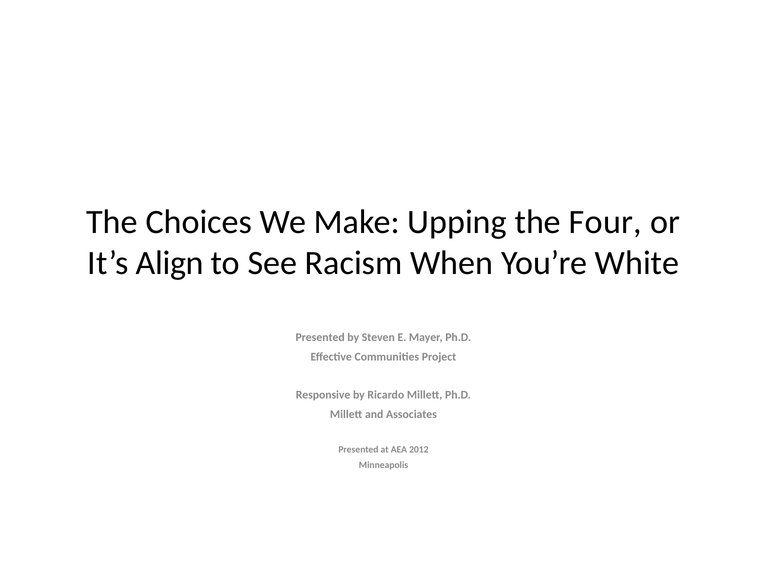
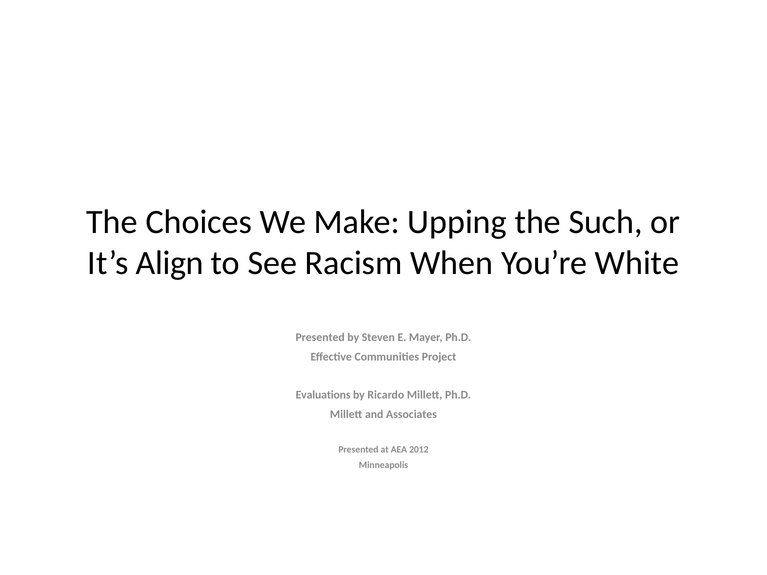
Four: Four -> Such (606, 222)
Responsive: Responsive -> Evaluations (323, 395)
